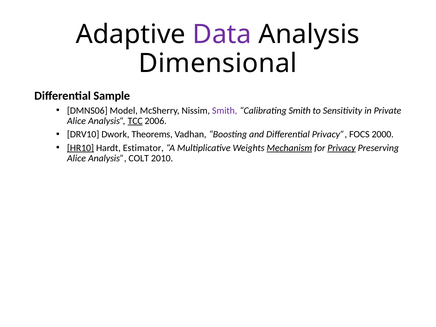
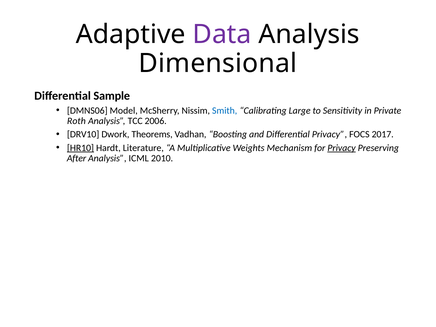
Smith colour: purple -> blue (225, 111)
Calibrating Smith: Smith -> Large (300, 111)
Alice: Alice -> Roth (76, 121)
TCC underline: present -> none (135, 121)
2000: 2000 -> 2017 (383, 134)
Estimator: Estimator -> Literature (143, 148)
Mechanism underline: present -> none (289, 148)
Alice: Alice -> After (77, 158)
COLT: COLT -> ICML (139, 158)
